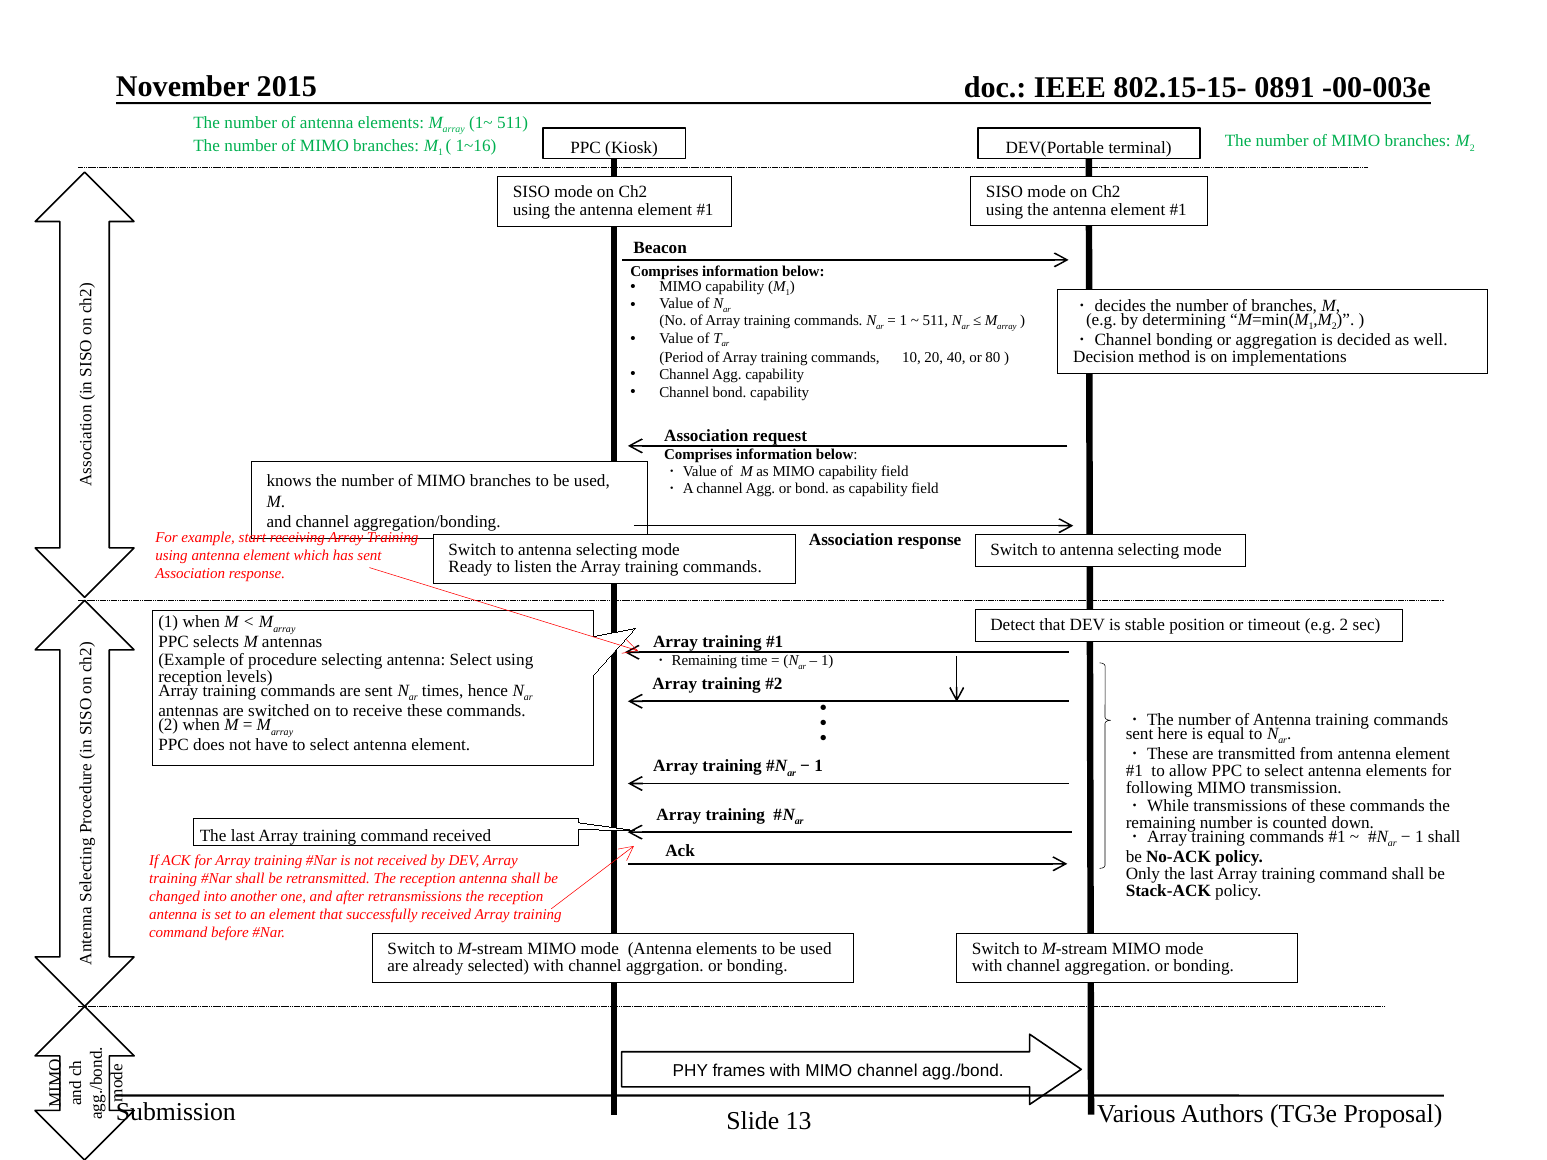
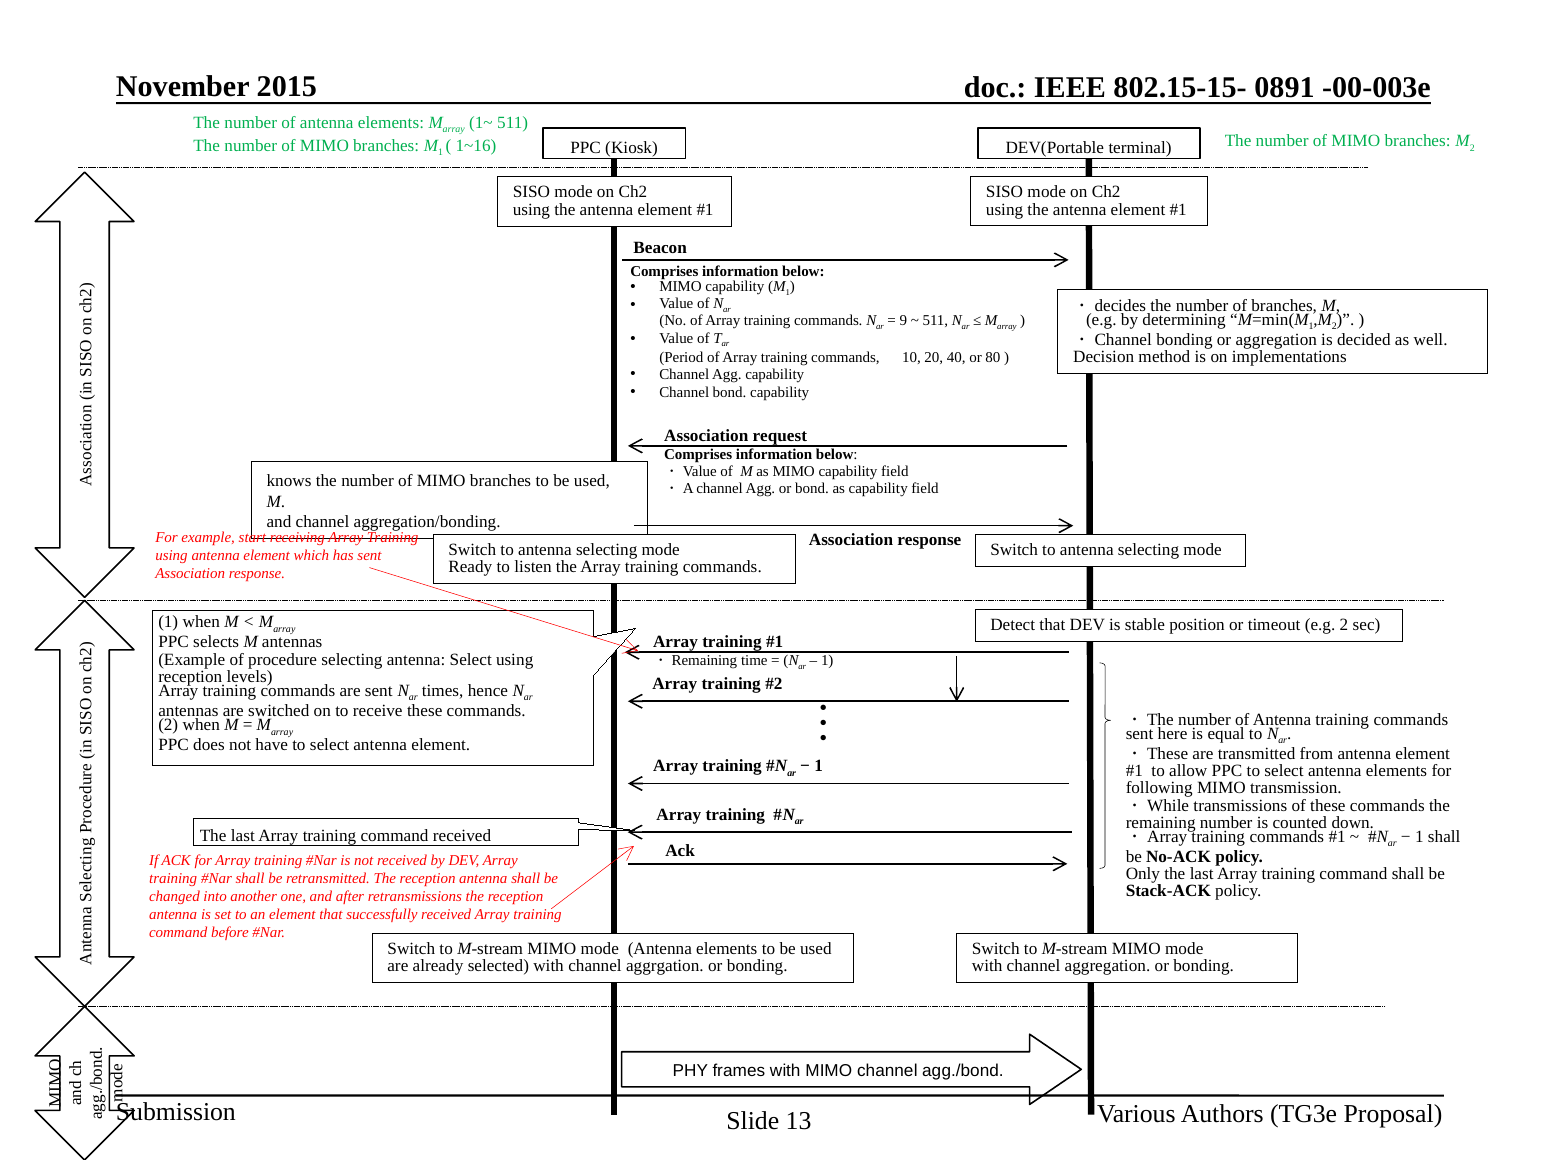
1: 1 -> 9 (903, 321)
